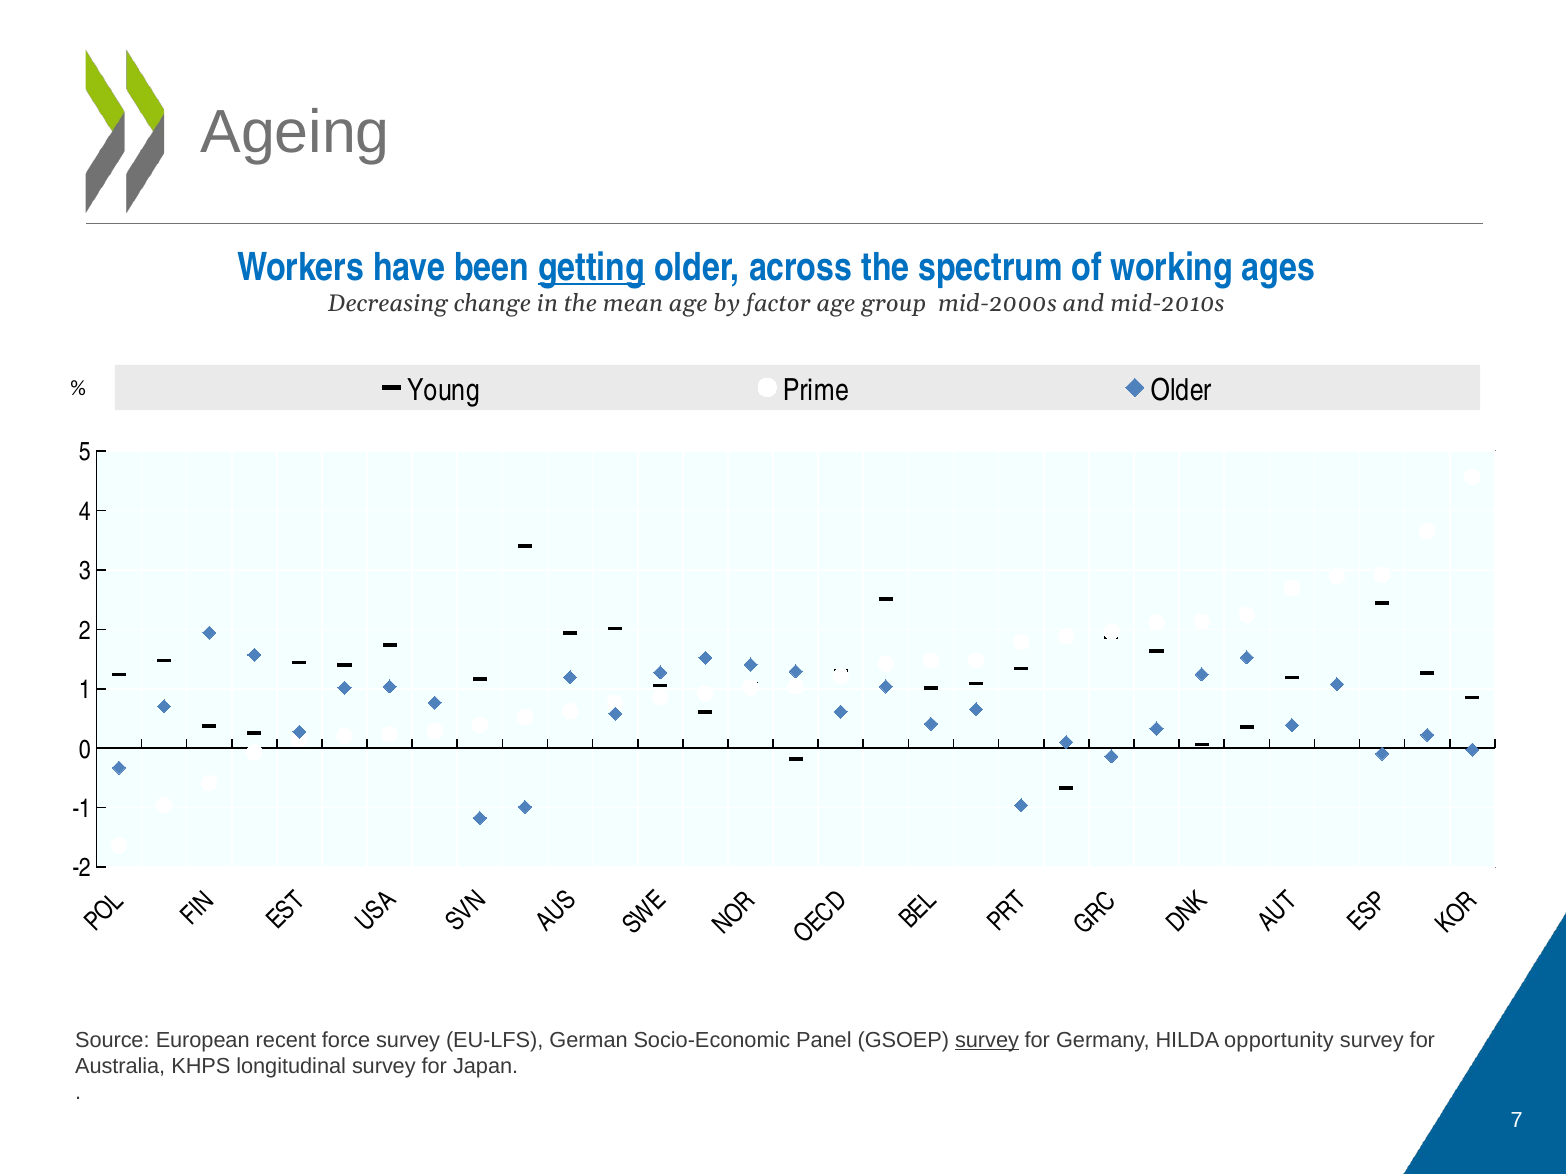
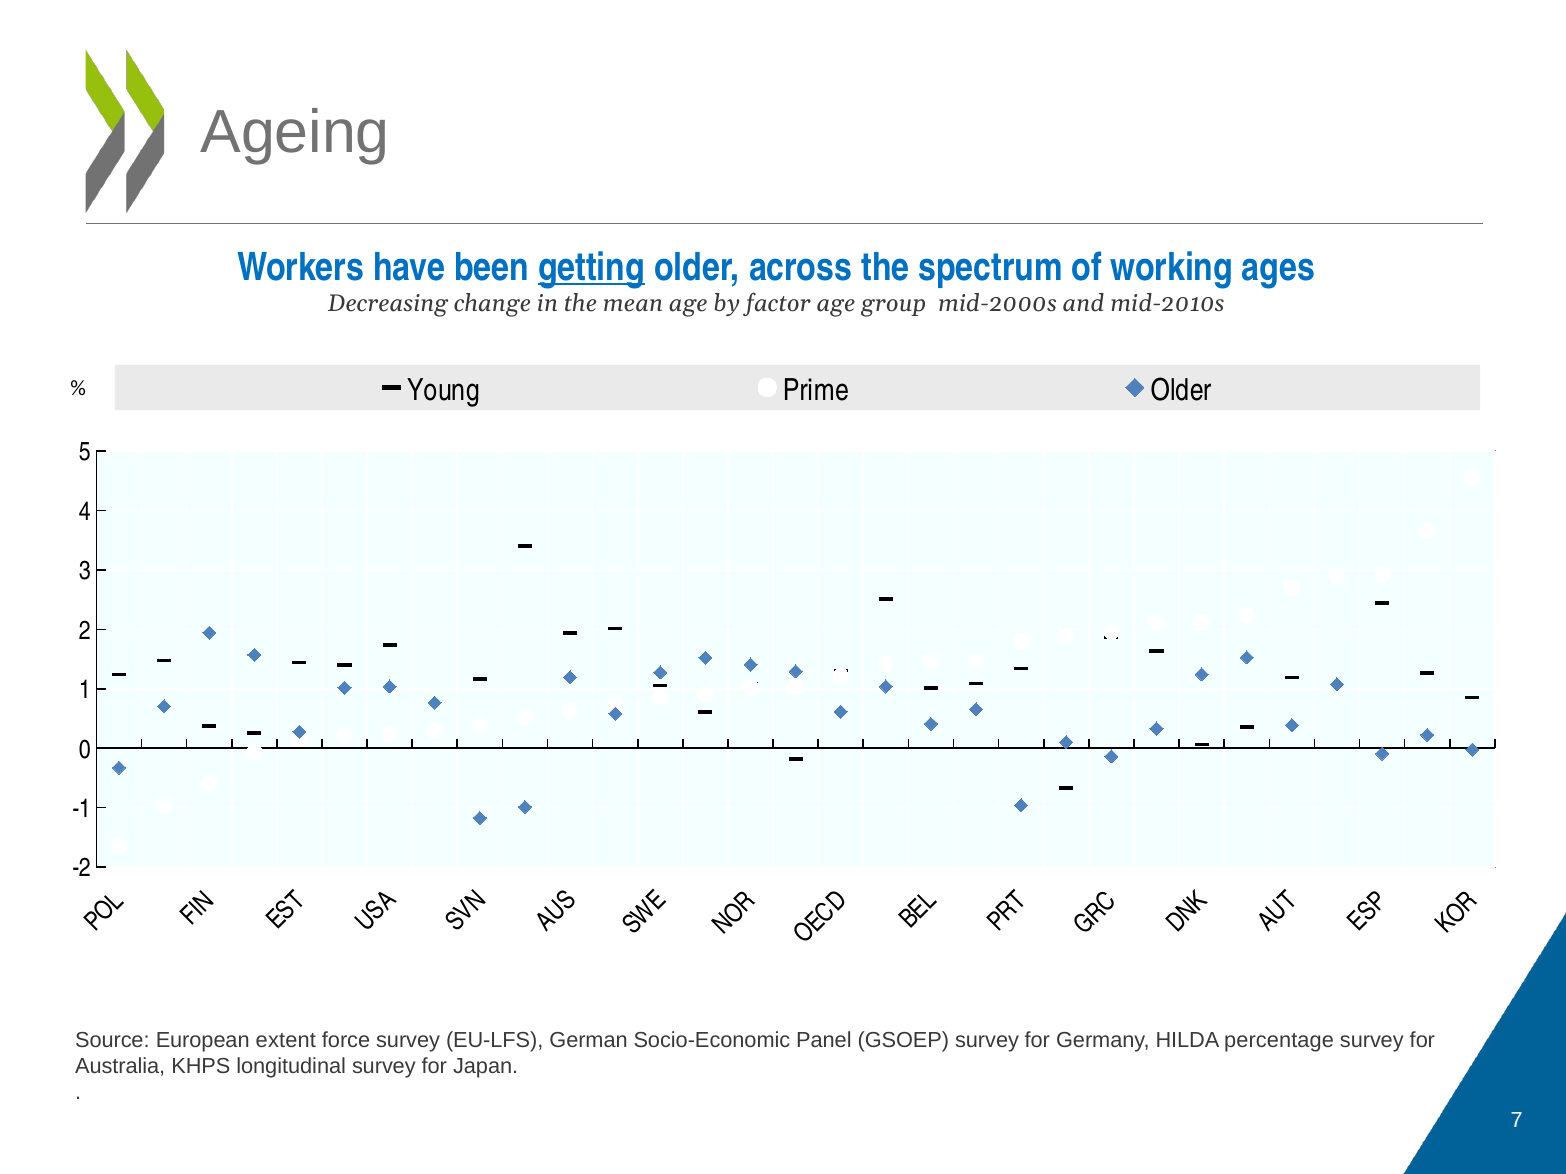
recent: recent -> extent (286, 1041)
survey underline: present -> none (987, 1041)
opportunity: opportunity -> percentage (1279, 1041)
